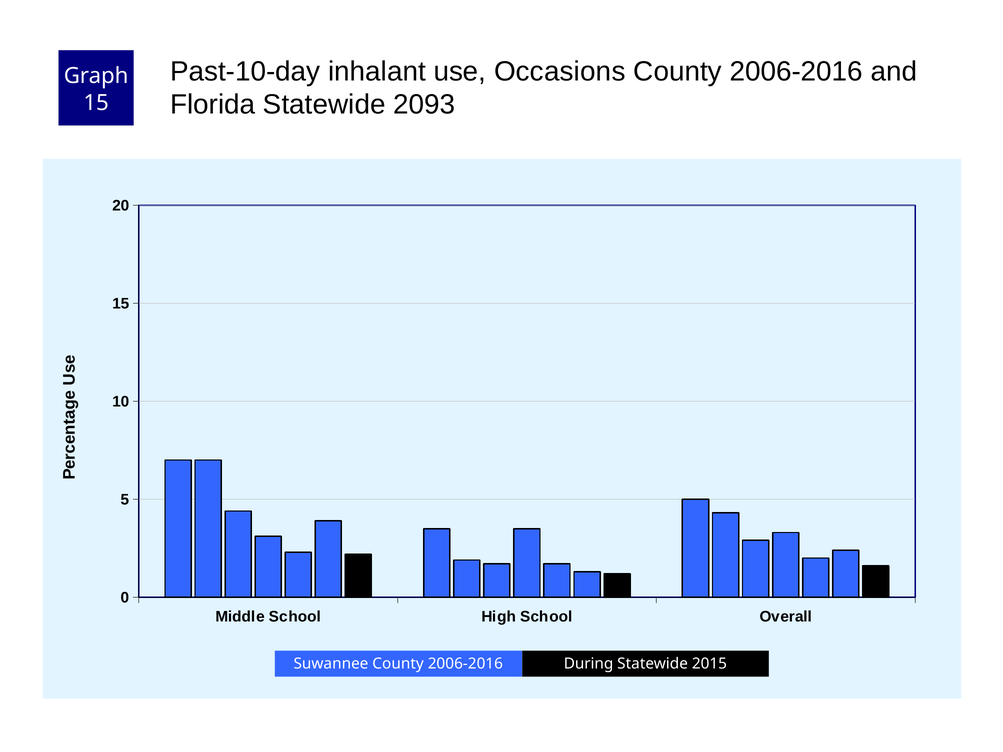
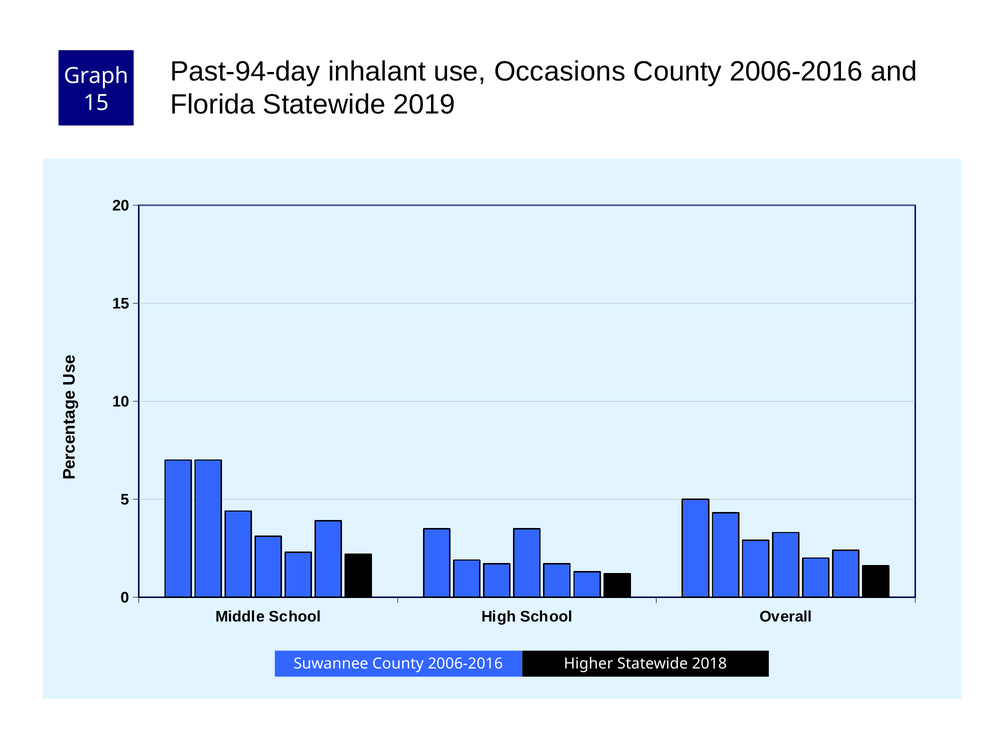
Past-10-day: Past-10-day -> Past-94-day (245, 71)
2093: 2093 -> 2019 (424, 105)
During: During -> Higher (588, 664)
2015: 2015 -> 2018 (710, 664)
